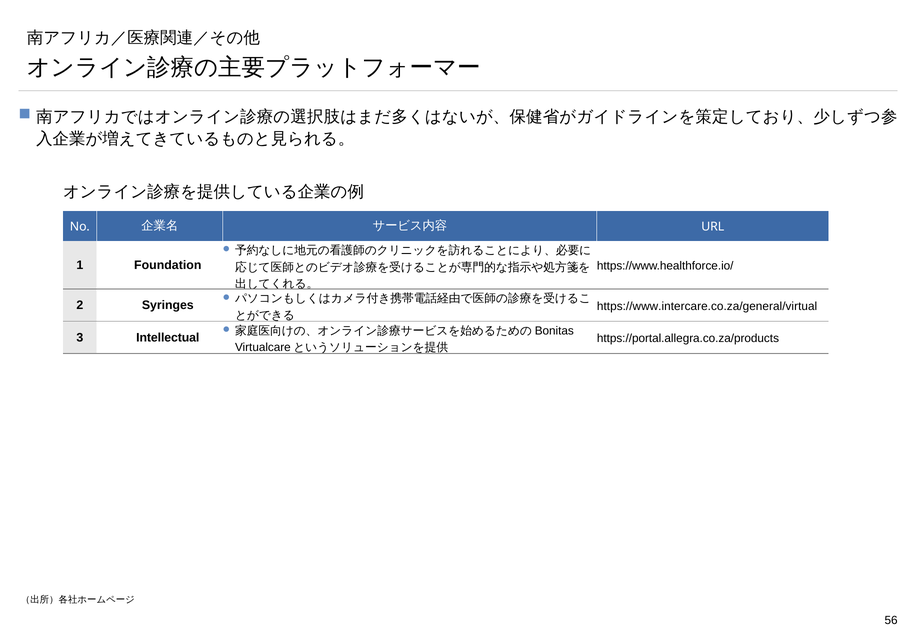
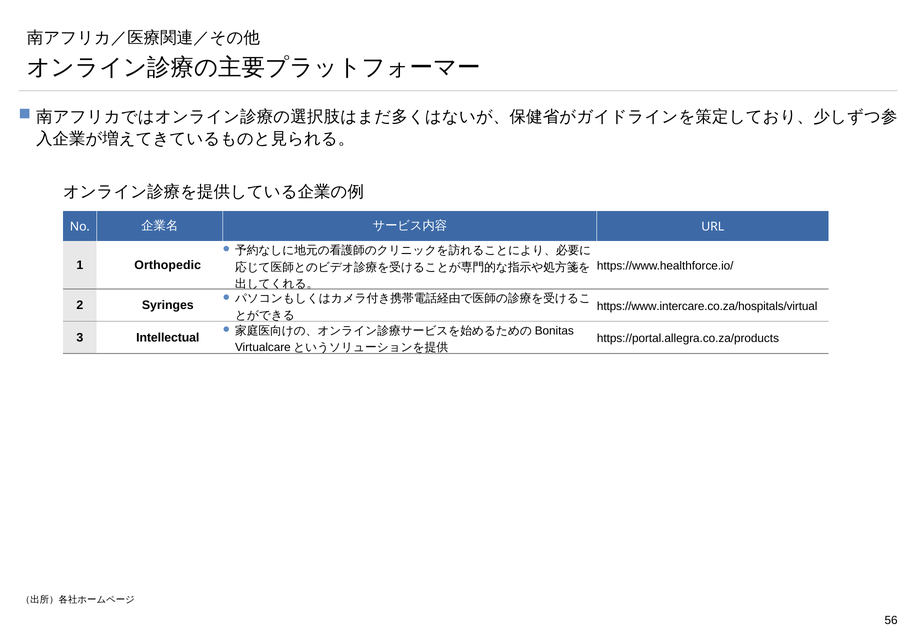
Foundation: Foundation -> Orthopedic (168, 265)
https://www.intercare.co.za/general/virtual: https://www.intercare.co.za/general/virtual -> https://www.intercare.co.za/hospitals/virtual (707, 306)
